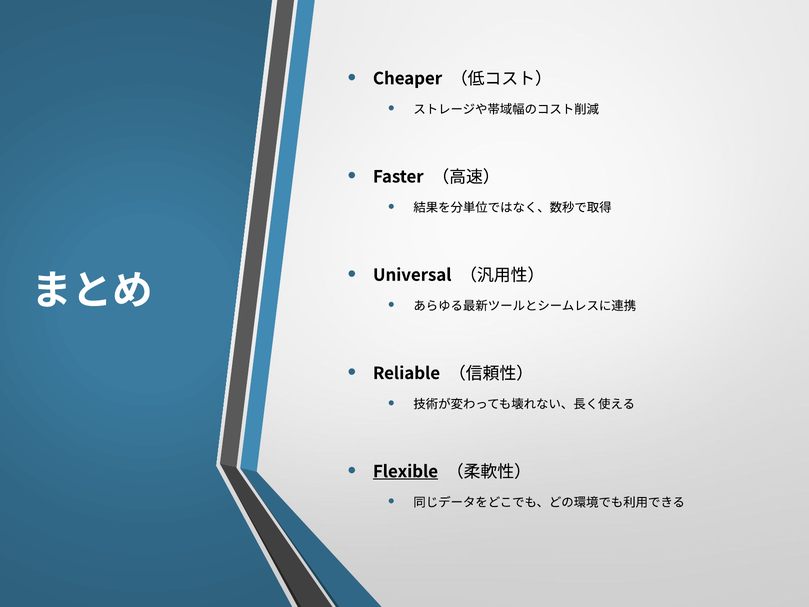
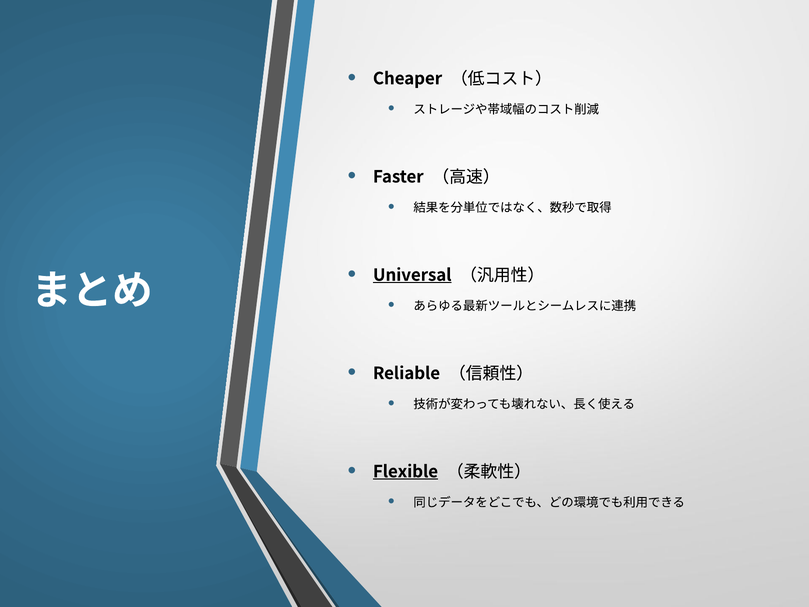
Universal underline: none -> present (412, 275)
